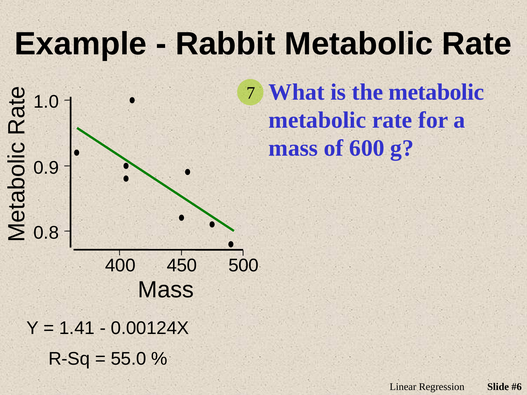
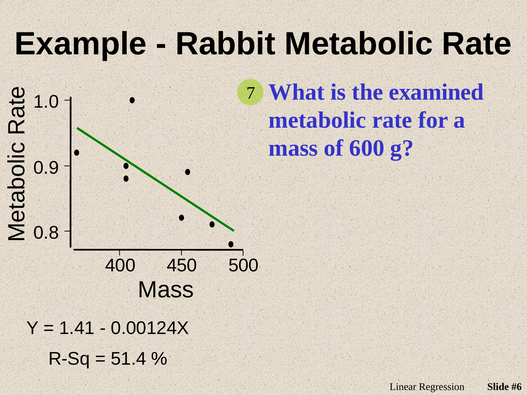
the metabolic: metabolic -> examined (436, 92)
55.0: 55.0 -> 51.4 (129, 359)
